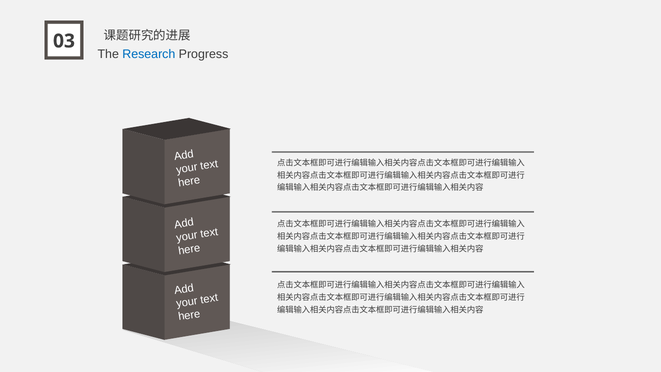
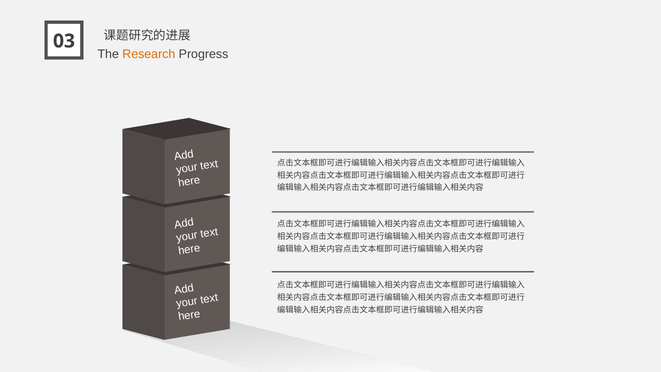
Research colour: blue -> orange (149, 54)
